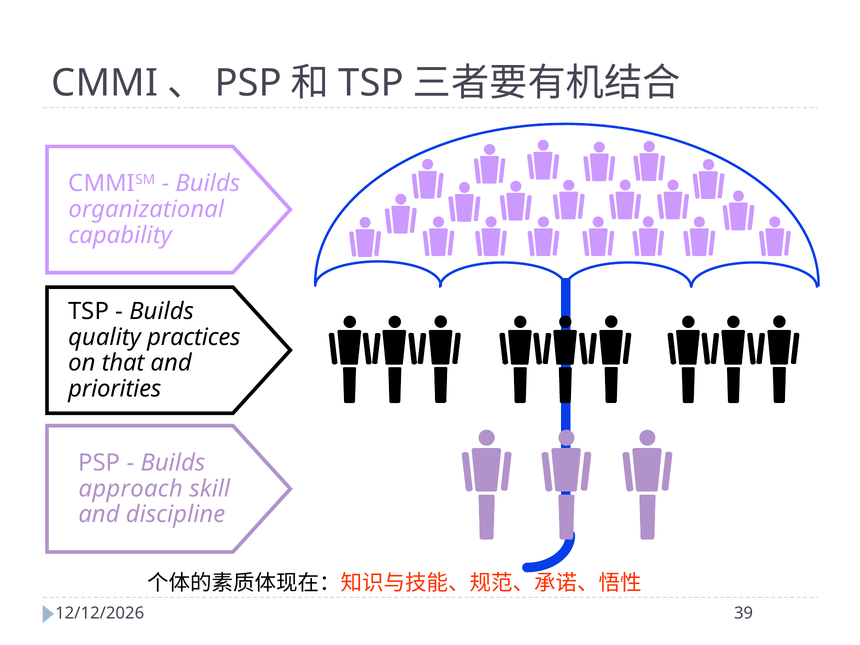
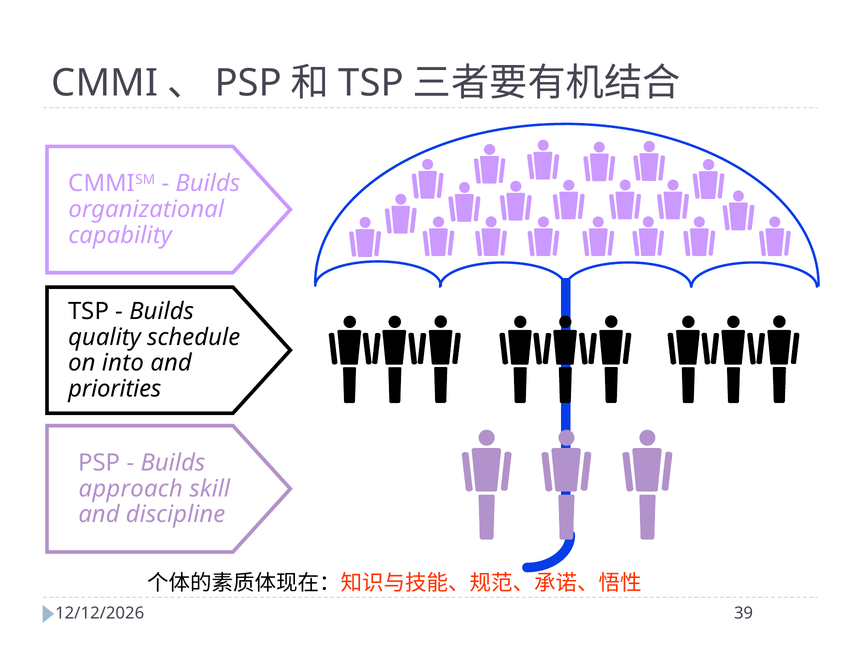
practices: practices -> schedule (194, 337)
that: that -> into (123, 363)
